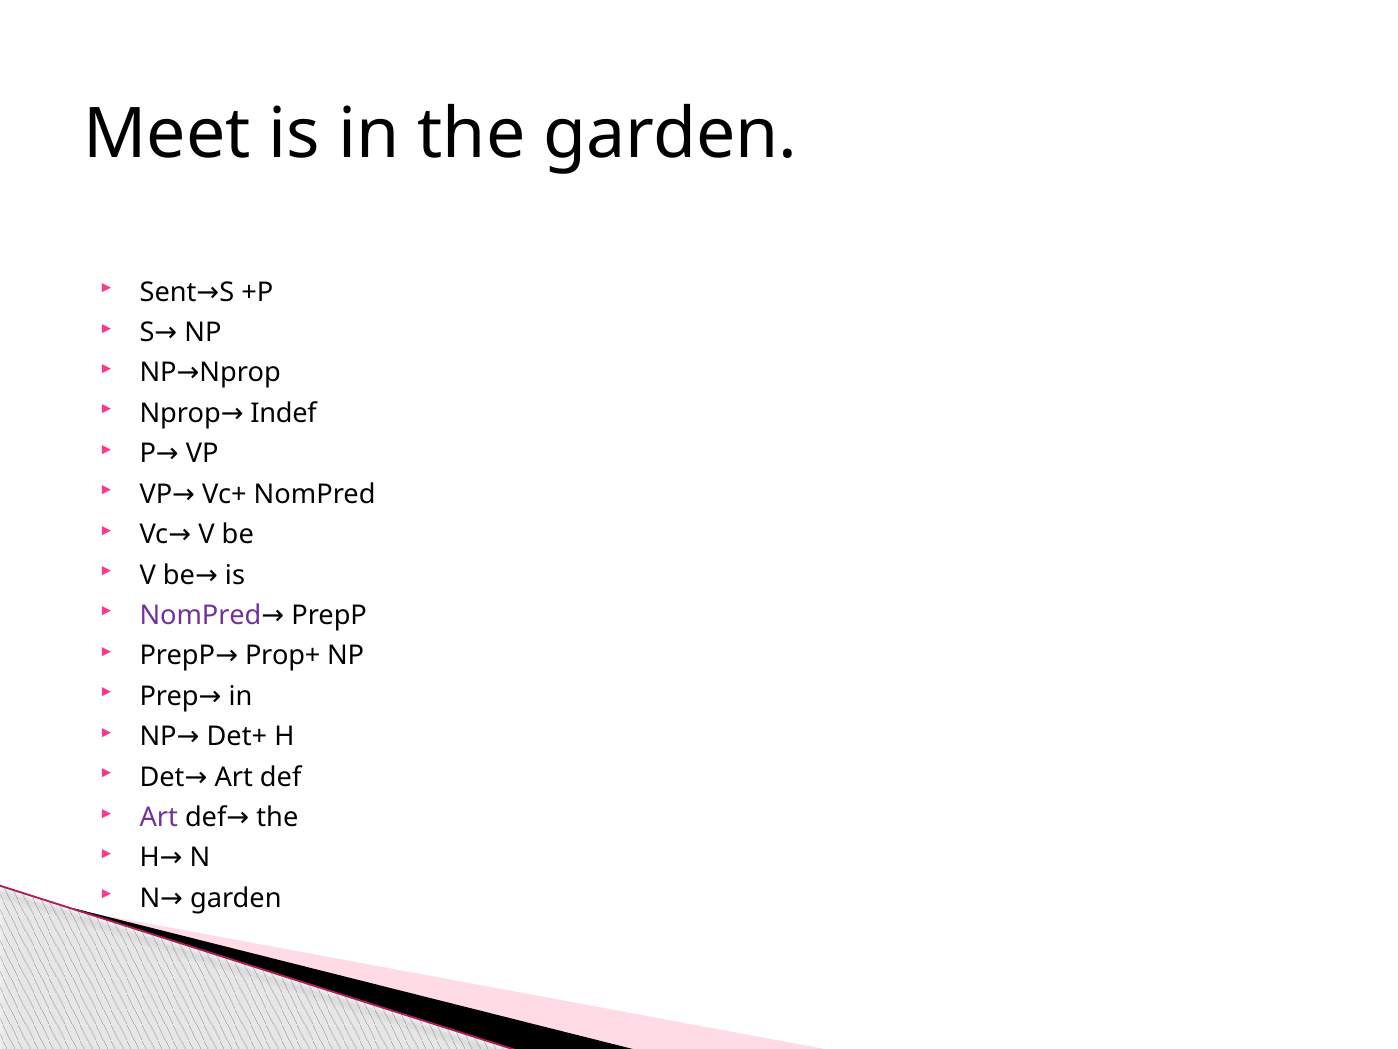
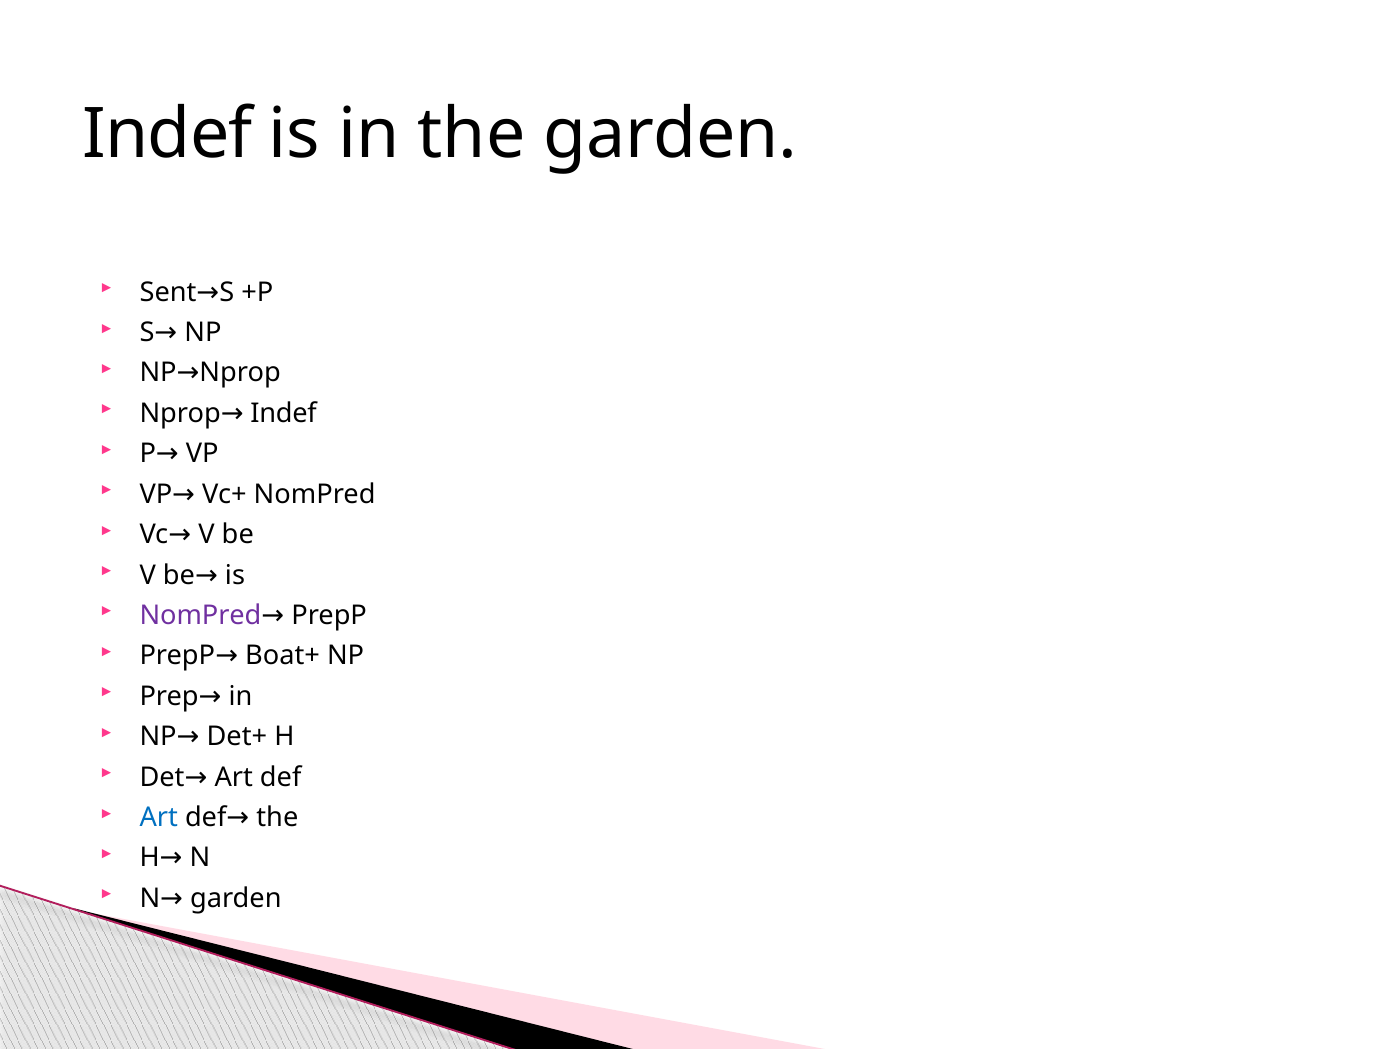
Meet: Meet -> Indef (168, 134)
Prop+: Prop+ -> Boat+ (283, 656)
Art colour: purple -> blue (159, 817)
